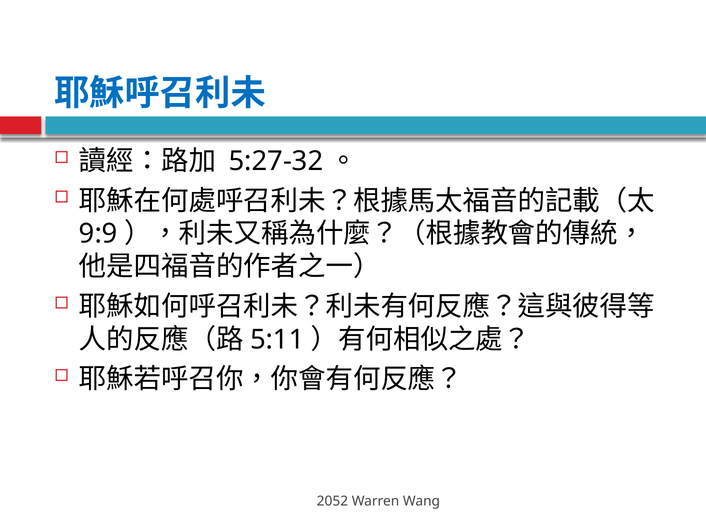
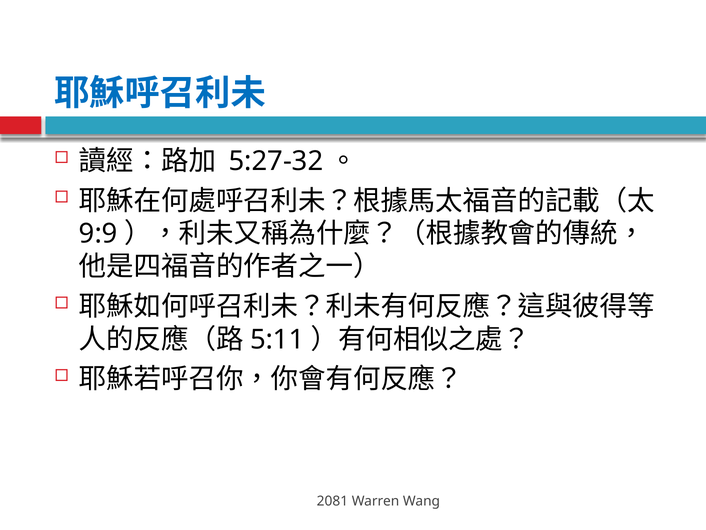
2052: 2052 -> 2081 (332, 501)
